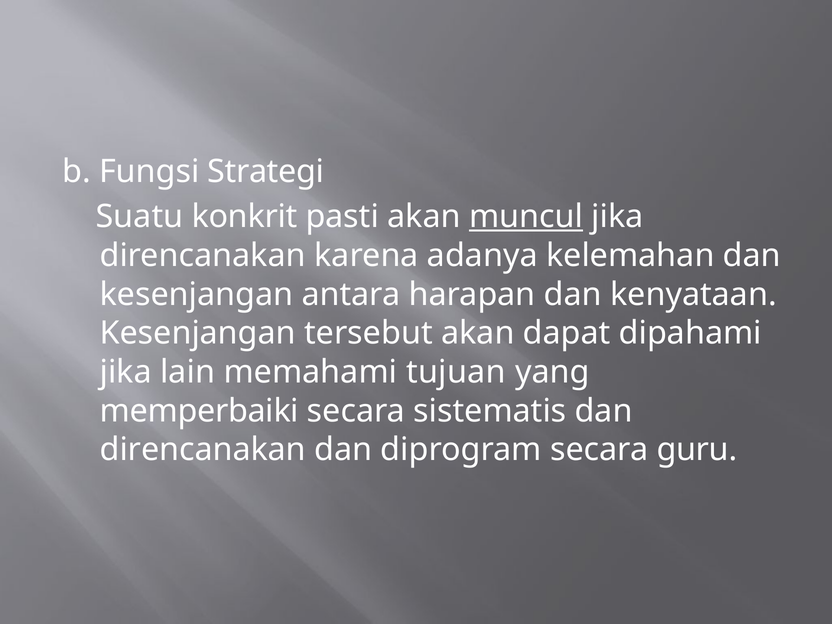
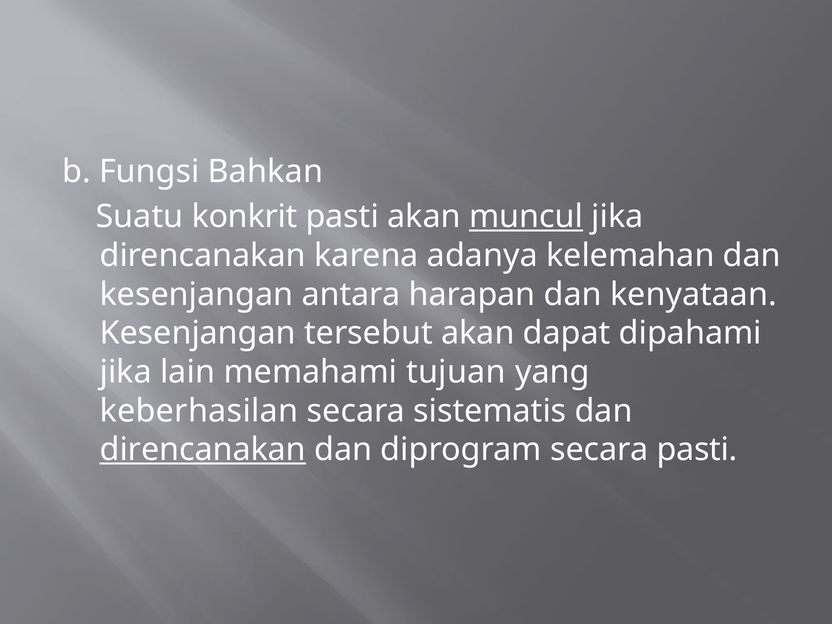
Strategi: Strategi -> Bahkan (266, 171)
memperbaiki: memperbaiki -> keberhasilan (199, 411)
direncanakan underline: none -> present (203, 450)
secara guru: guru -> pasti (697, 450)
